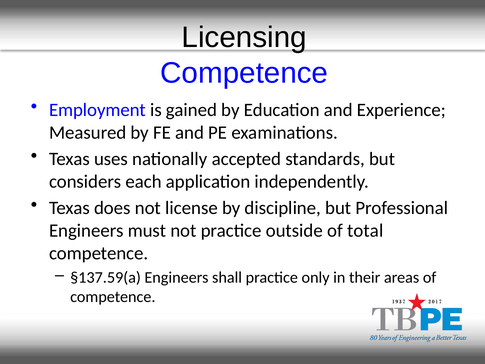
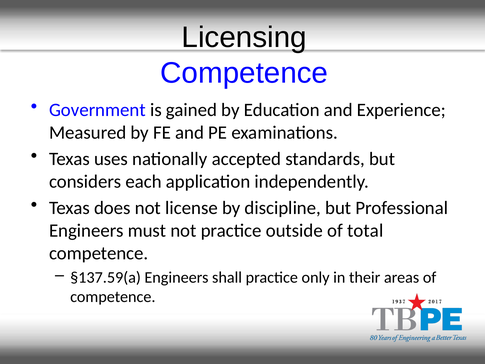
Employment: Employment -> Government (97, 110)
